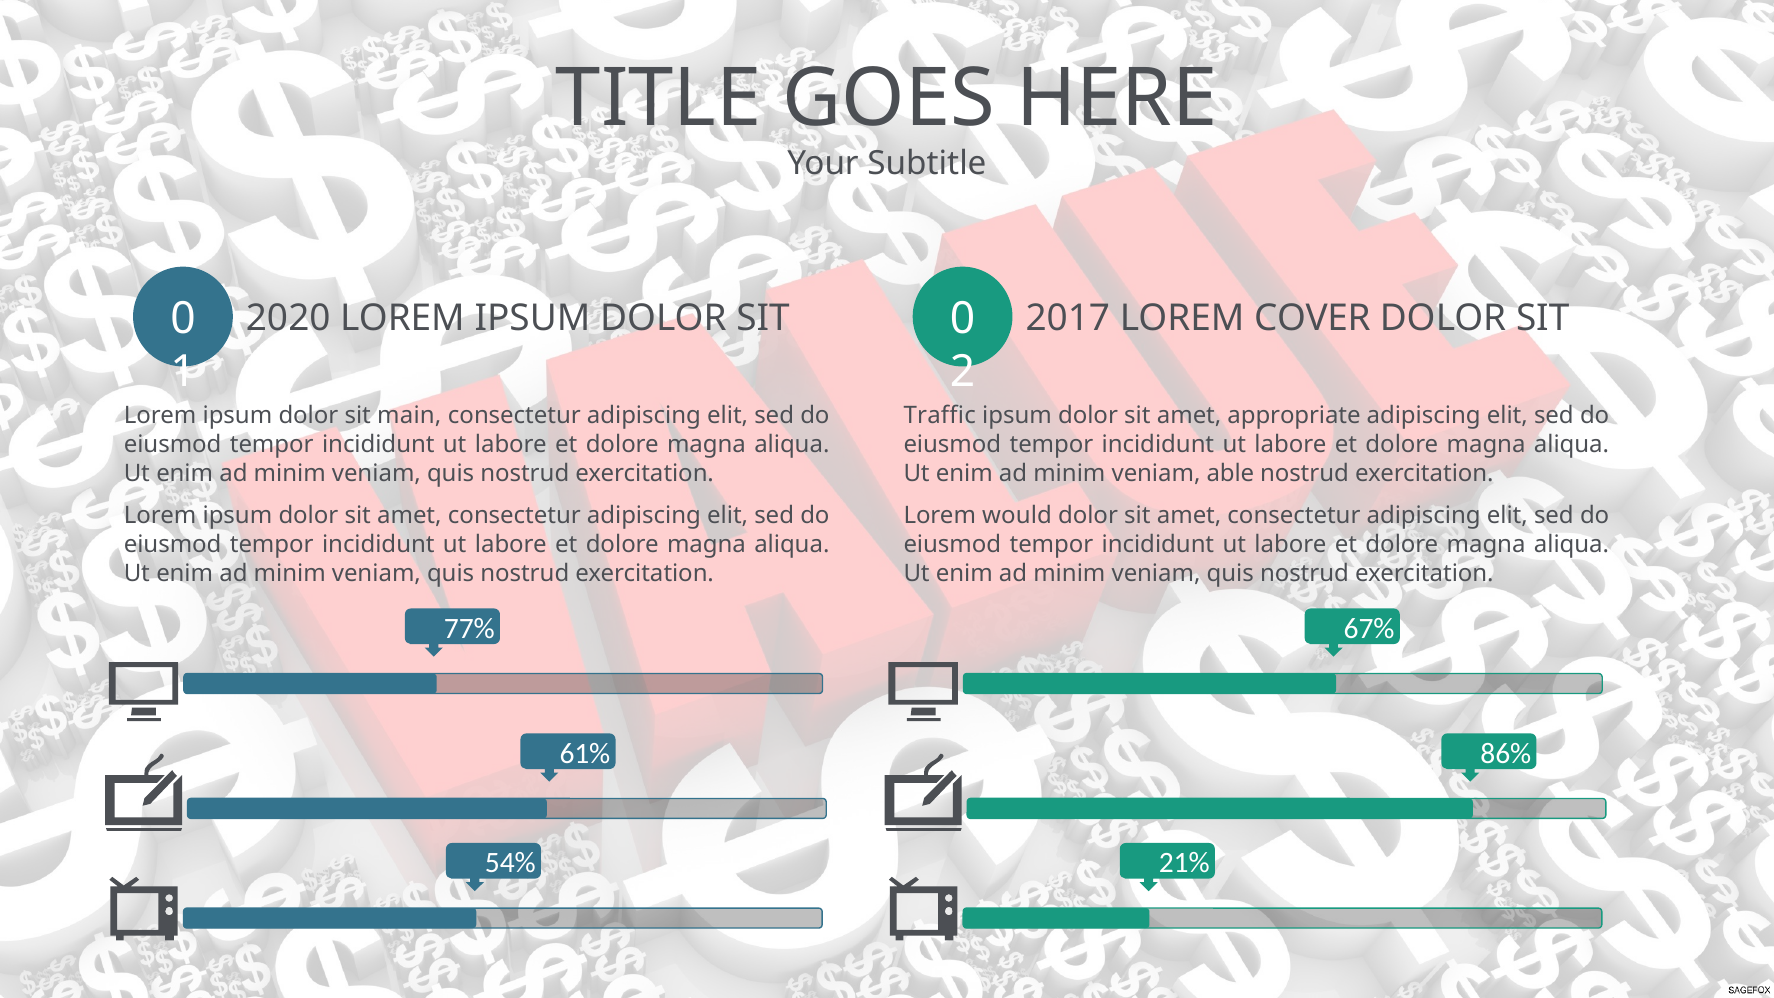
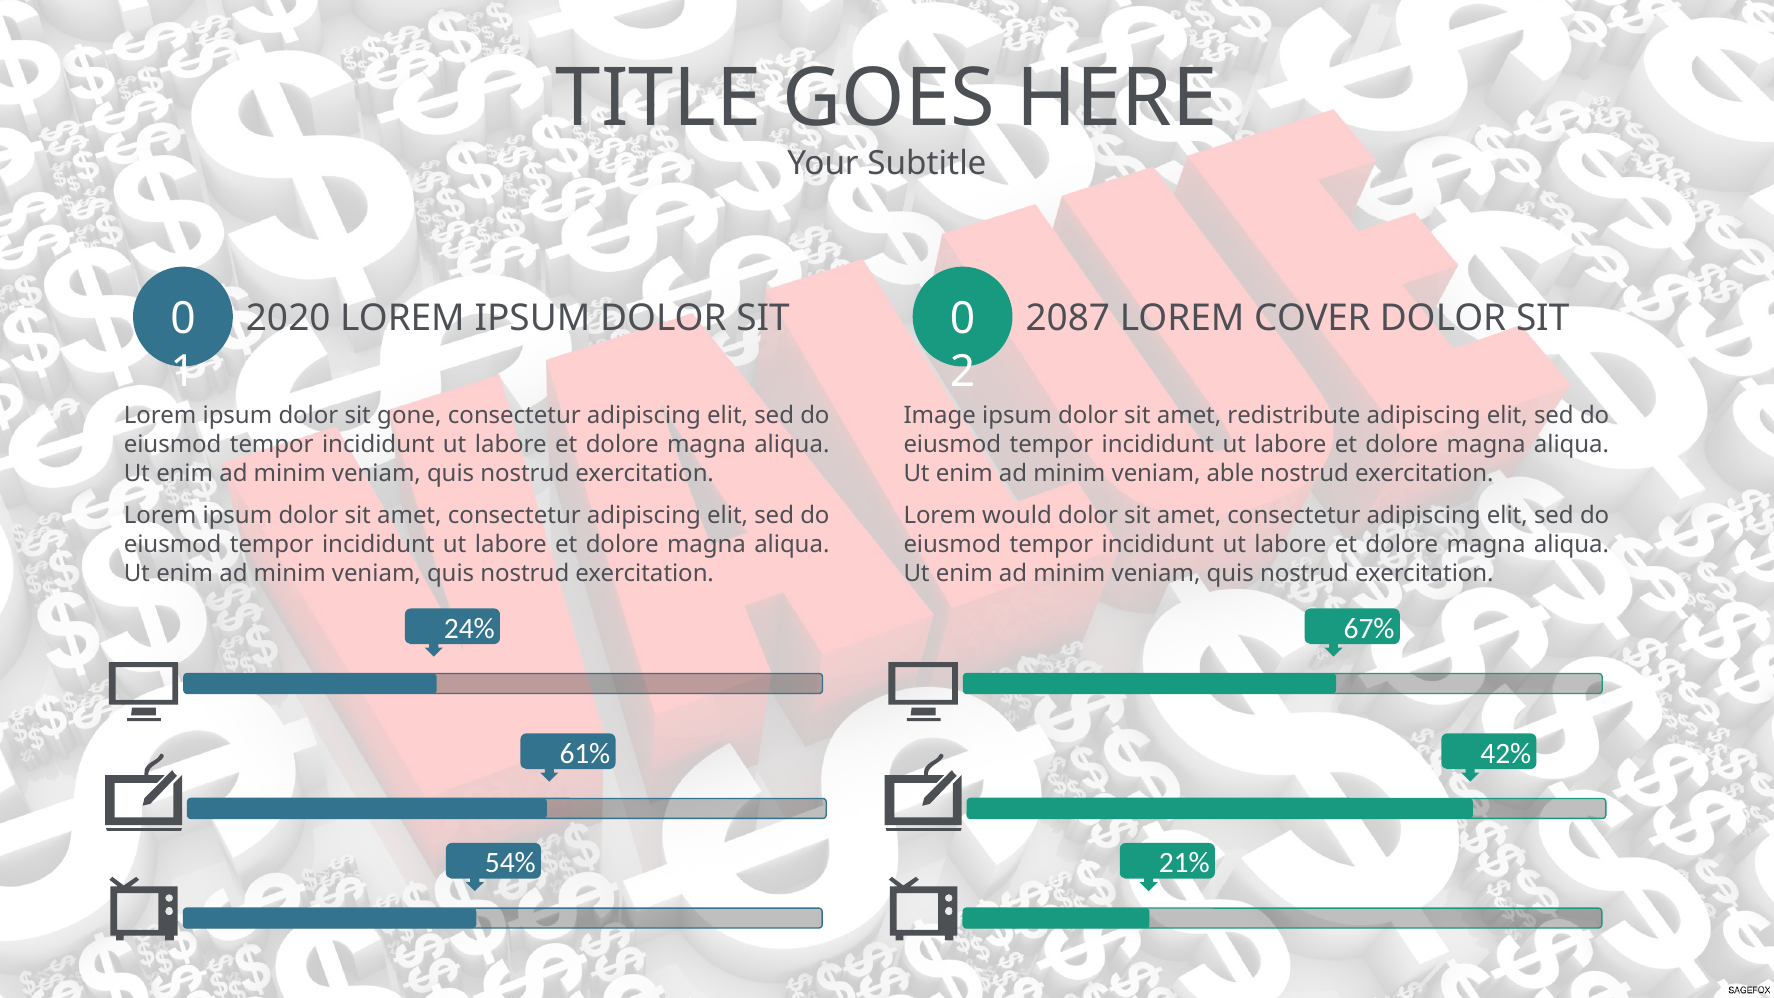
2017: 2017 -> 2087 (1068, 319)
main: main -> gone (409, 416)
Traffic: Traffic -> Image (940, 416)
appropriate: appropriate -> redistribute (1294, 416)
77%: 77% -> 24% (469, 629)
86%: 86% -> 42% (1506, 753)
